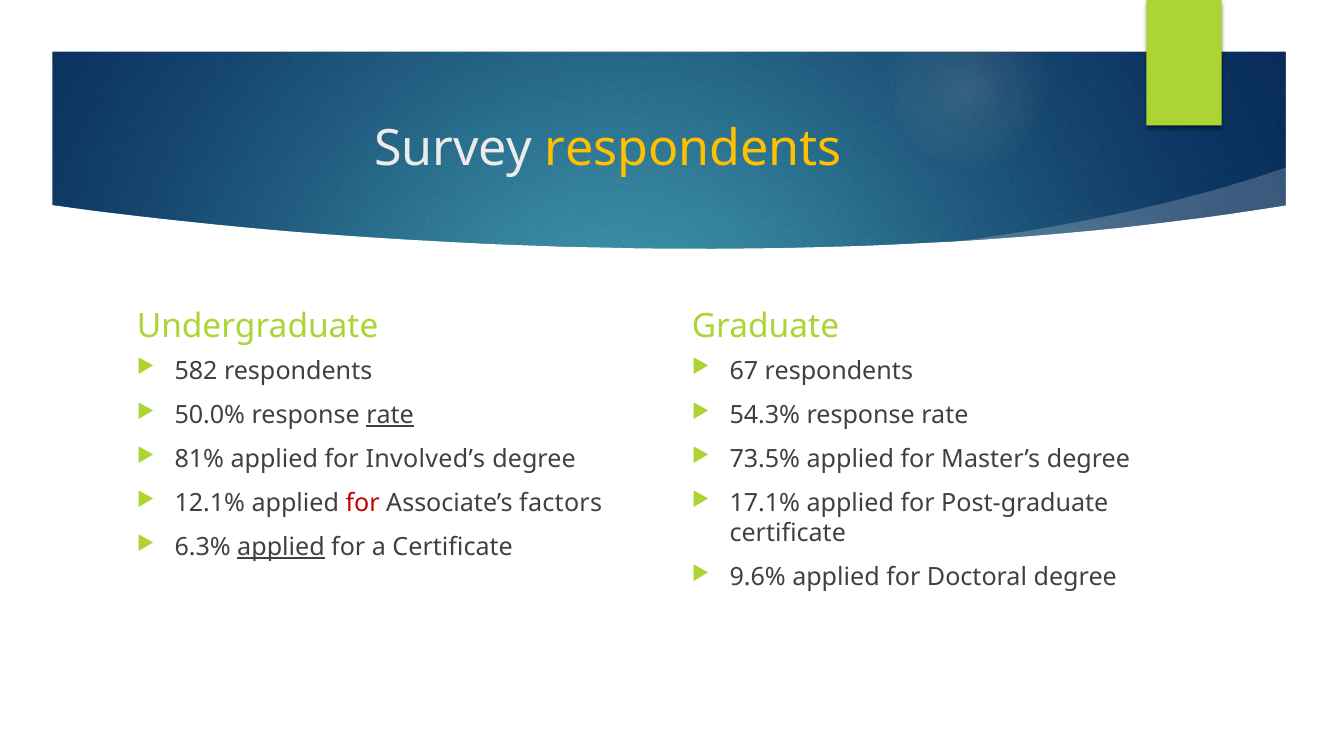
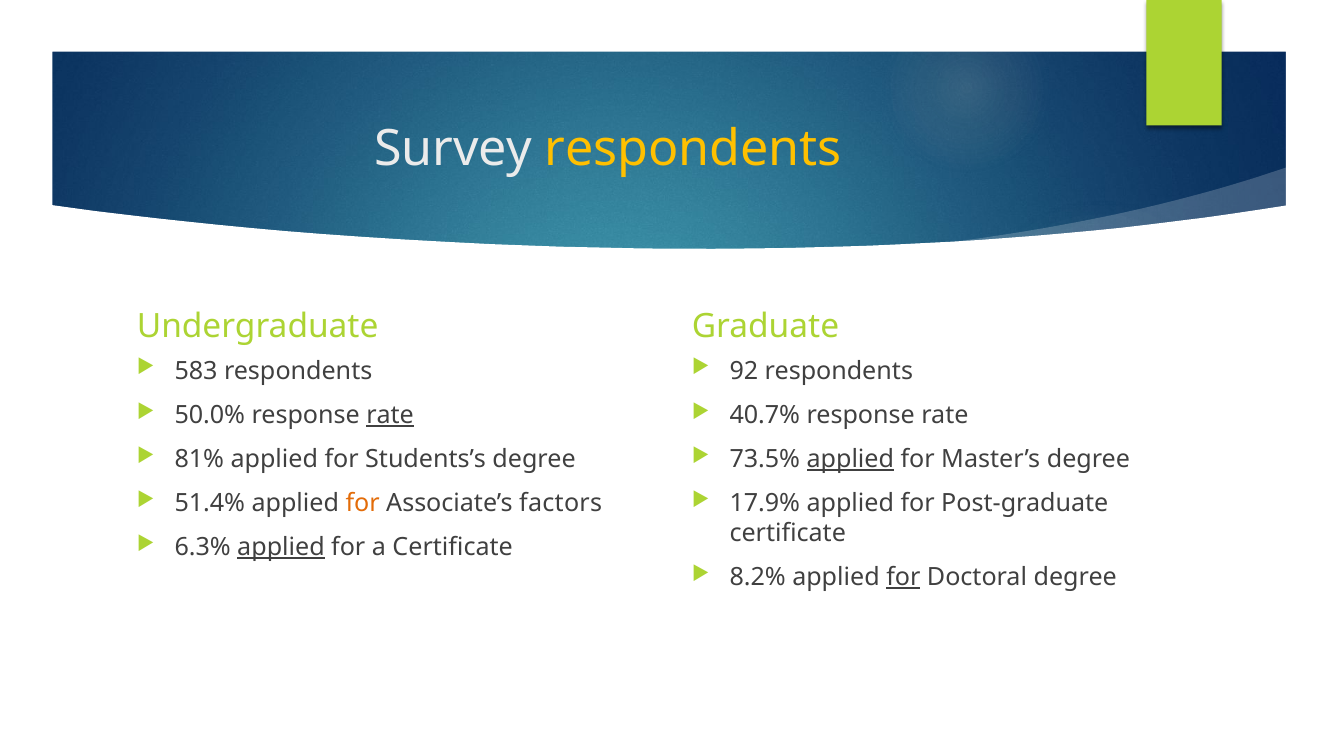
582: 582 -> 583 (196, 371)
67: 67 -> 92 (744, 371)
54.3%: 54.3% -> 40.7% (765, 415)
Involved’s: Involved’s -> Students’s (426, 459)
applied underline: none -> present (850, 459)
12.1%: 12.1% -> 51.4% (210, 503)
for colour: red -> orange (363, 503)
17.1%: 17.1% -> 17.9% (765, 503)
9.6%: 9.6% -> 8.2% (758, 578)
for underline: none -> present (903, 578)
